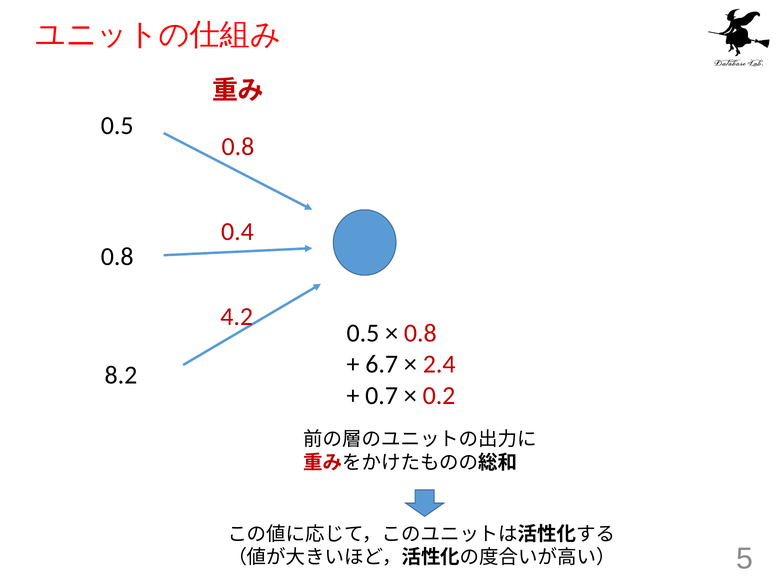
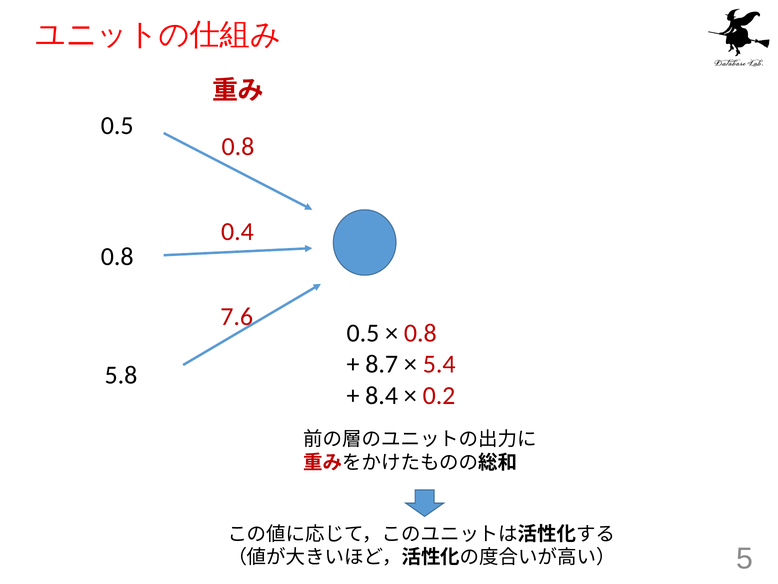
4.2: 4.2 -> 7.6 (237, 317)
6.7: 6.7 -> 8.7 (382, 364)
2.4: 2.4 -> 5.4 (439, 364)
8.2: 8.2 -> 5.8 (121, 375)
0.7: 0.7 -> 8.4 (382, 395)
